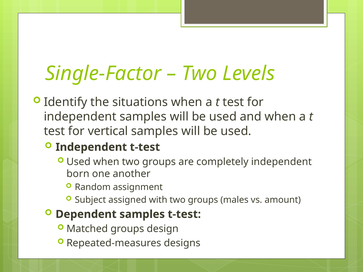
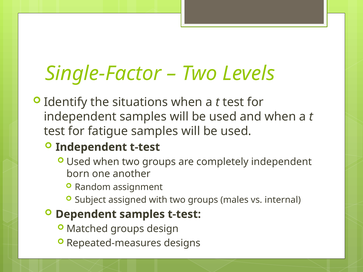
vertical: vertical -> fatigue (108, 131)
amount: amount -> internal (283, 200)
